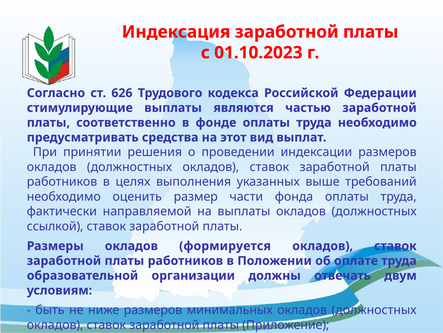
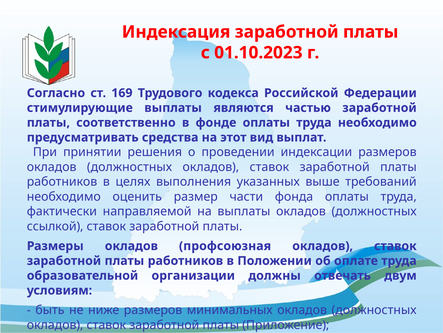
626: 626 -> 169 (122, 93)
формируется: формируется -> профсоюзная (225, 245)
